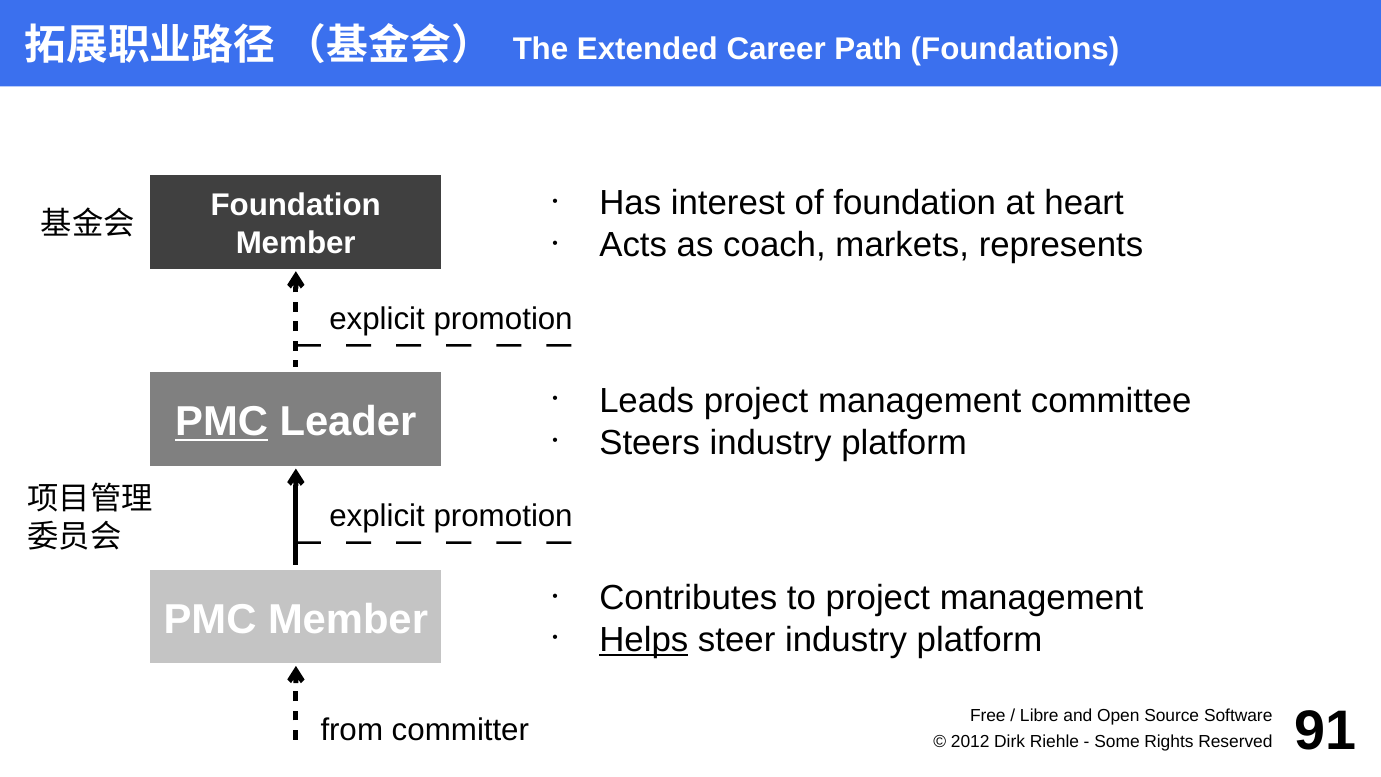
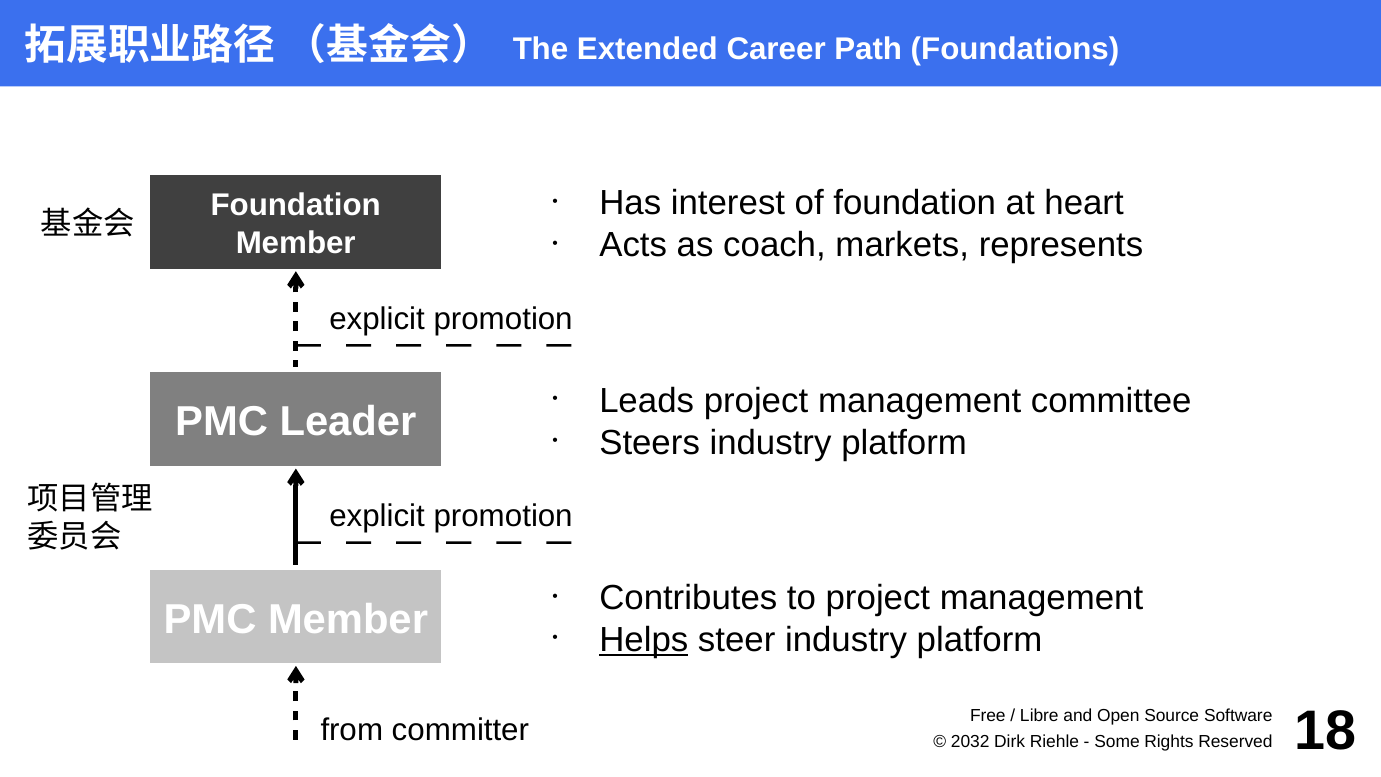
PMC underline: present -> none (222, 422)
2012: 2012 -> 2032 (970, 742)
91: 91 -> 18 (1325, 731)
